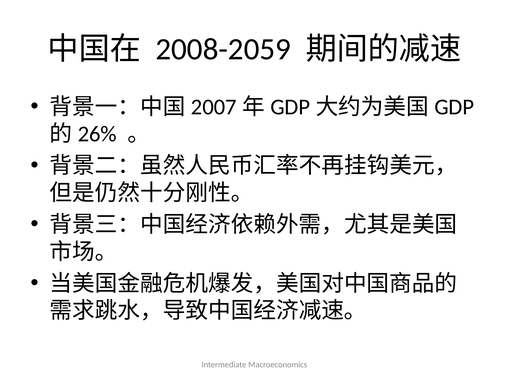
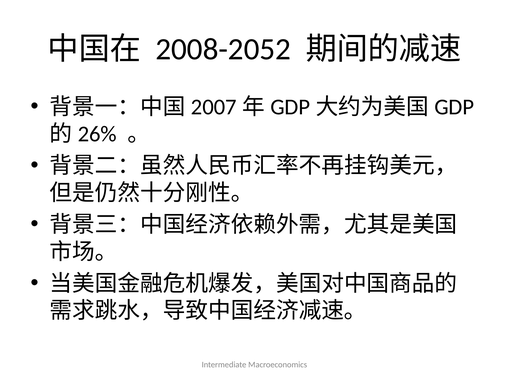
2008-2059: 2008-2059 -> 2008-2052 (223, 49)
